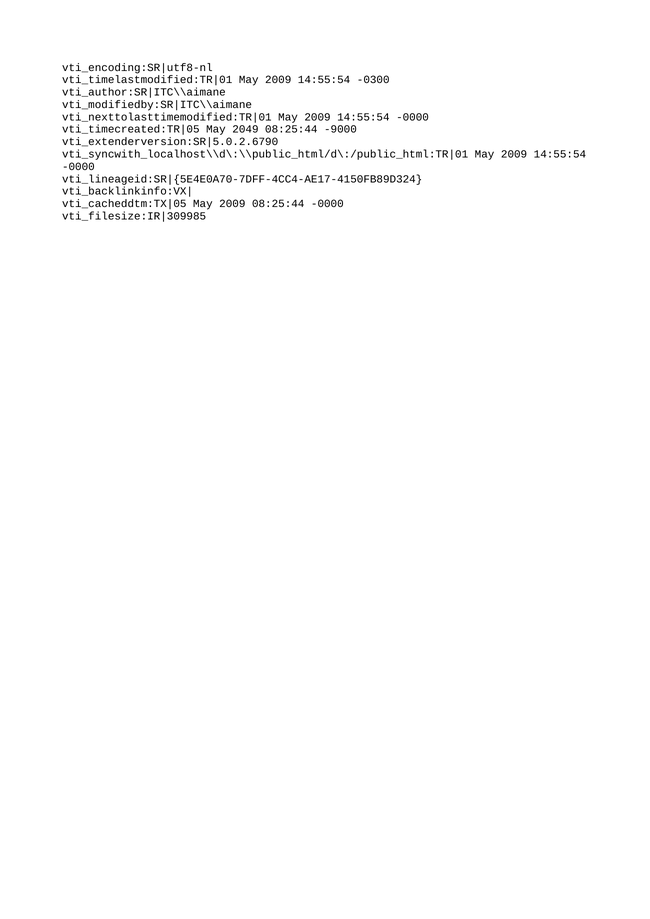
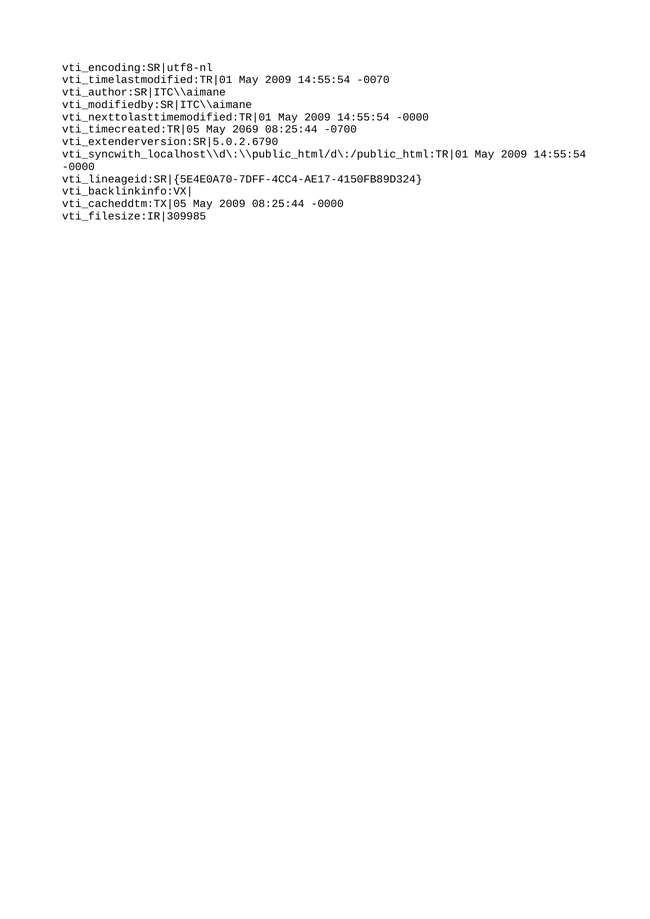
-0300: -0300 -> -0070 (373, 80)
2049: 2049 -> 2069 (245, 129)
-9000: -9000 -> -0700 (340, 129)
